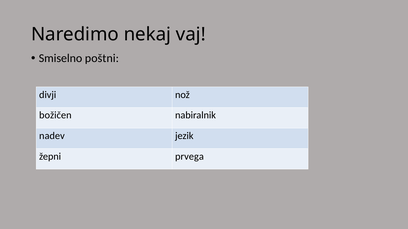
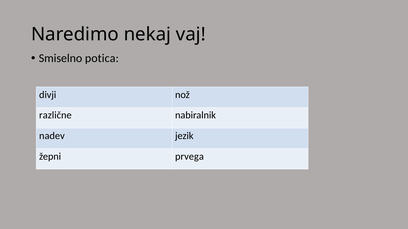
poštni: poštni -> potica (102, 58)
božičen: božičen -> različne (55, 116)
